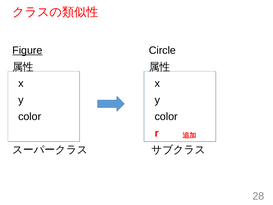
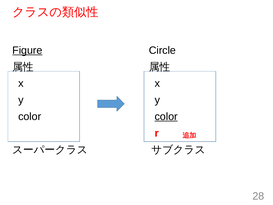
color underline: none -> present (166, 116)
